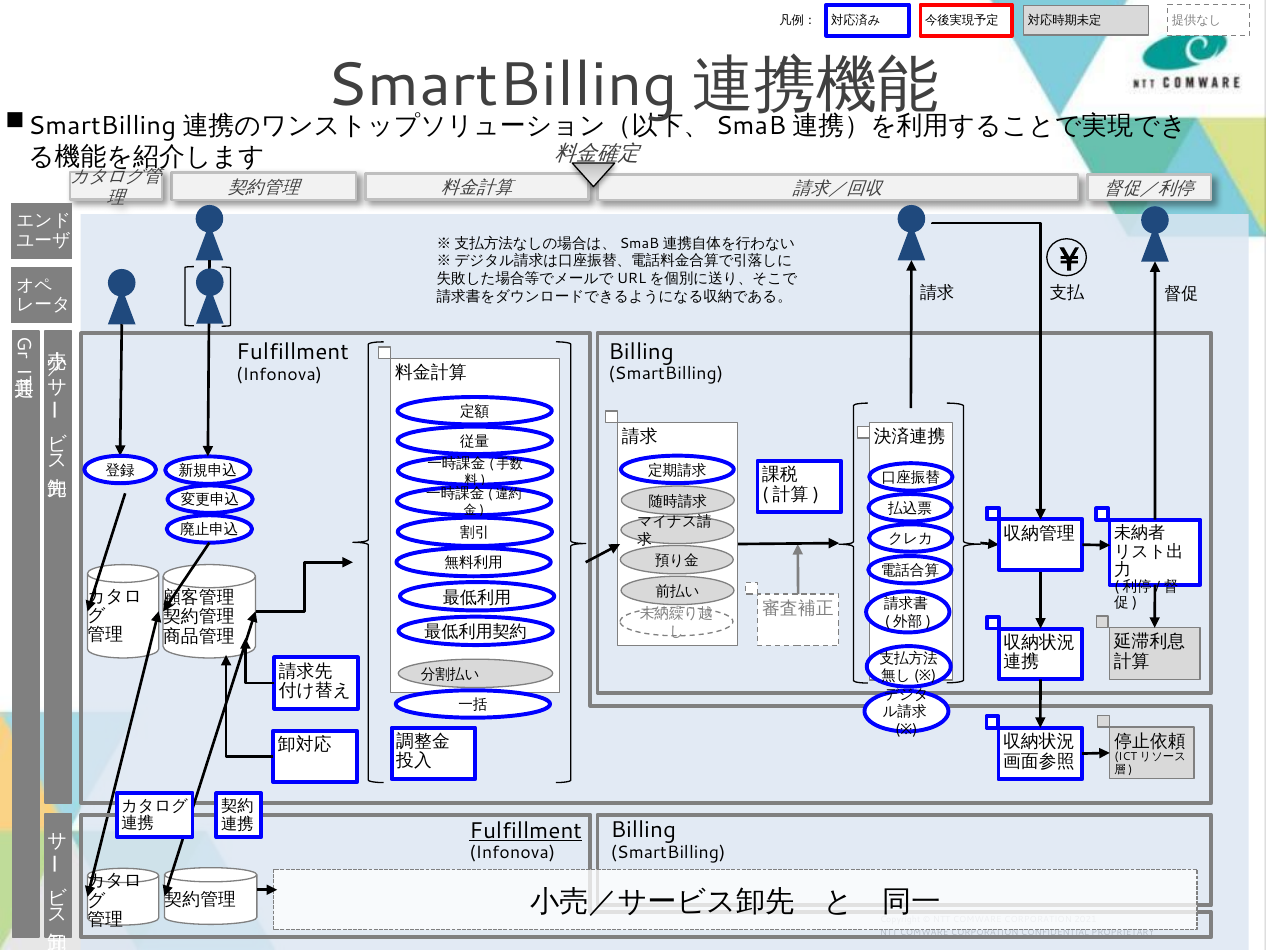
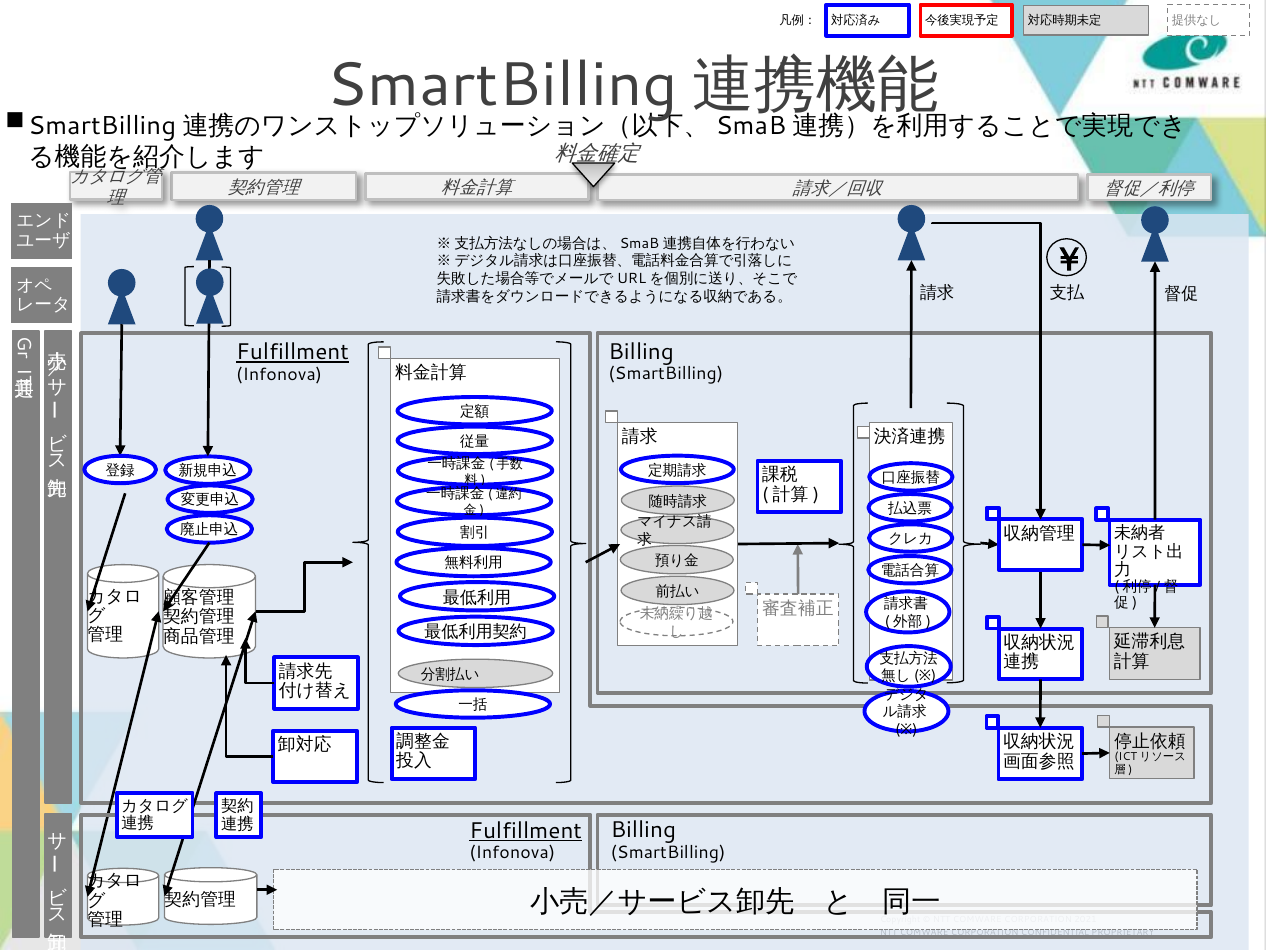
Fulfillment underline: none -> present (293, 352)
